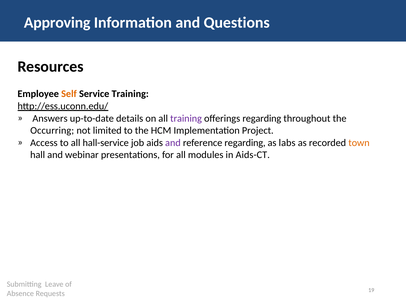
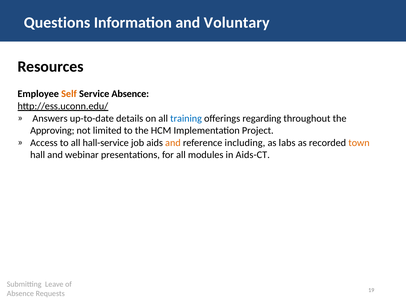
Approving: Approving -> Questions (57, 23)
Questions: Questions -> Voluntary (237, 23)
Service Training: Training -> Absence (130, 94)
training colour: purple -> blue (186, 119)
Occurring: Occurring -> Approving (52, 131)
and colour: purple -> orange (173, 143)
reference regarding: regarding -> including (245, 143)
